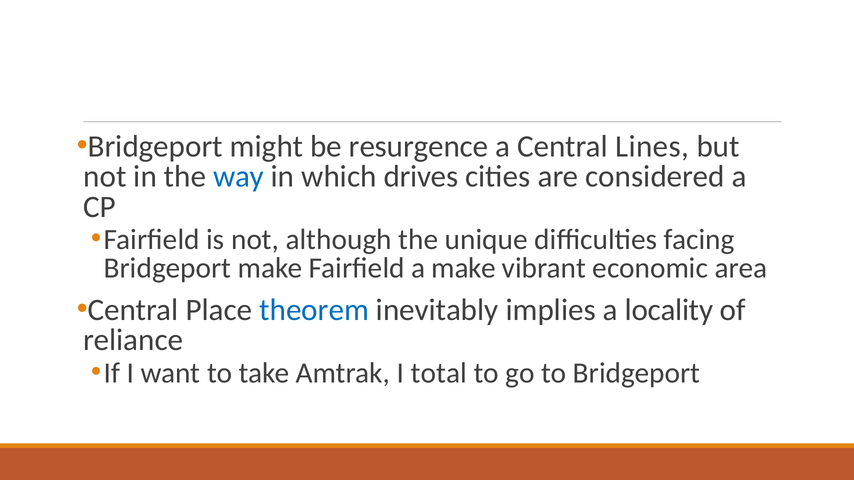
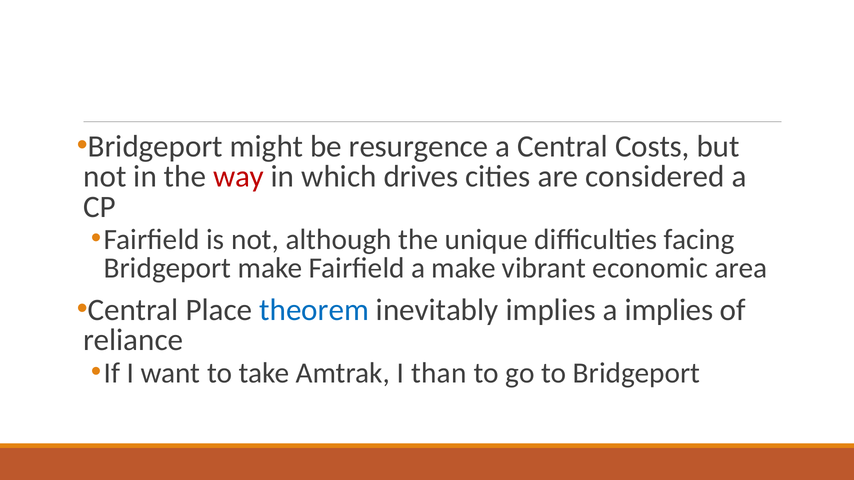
Lines: Lines -> Costs (652, 146)
way colour: blue -> red (239, 177)
a locality: locality -> implies (669, 310)
total: total -> than (439, 373)
